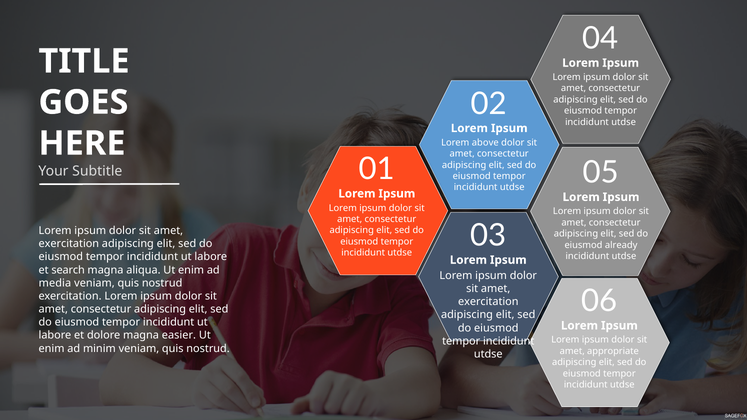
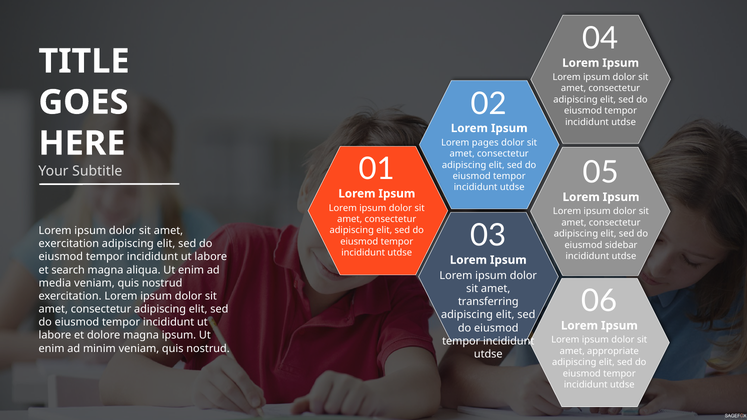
above: above -> pages (485, 143)
already: already -> sidebar (621, 245)
exercitation: exercitation -> transferring (488, 302)
magna easier: easier -> ipsum (179, 335)
